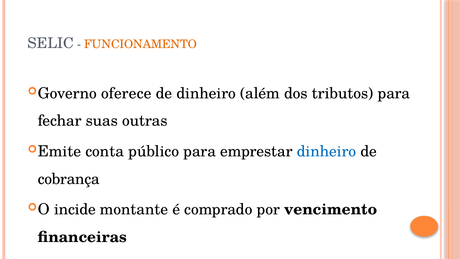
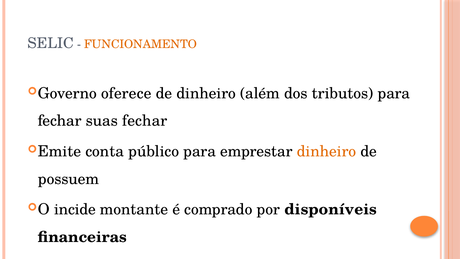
suas outras: outras -> fechar (145, 121)
dinheiro colour: blue -> orange (326, 151)
cobrança: cobrança -> possuem (69, 179)
vencimento: vencimento -> disponíveis (331, 209)
